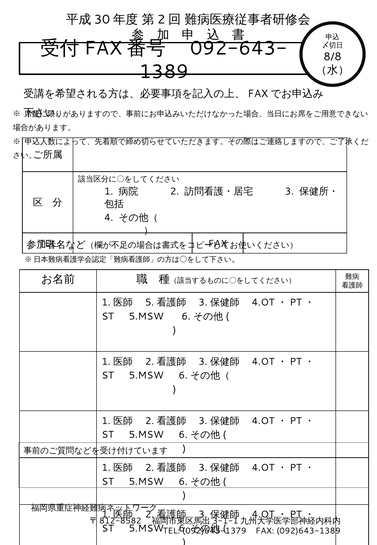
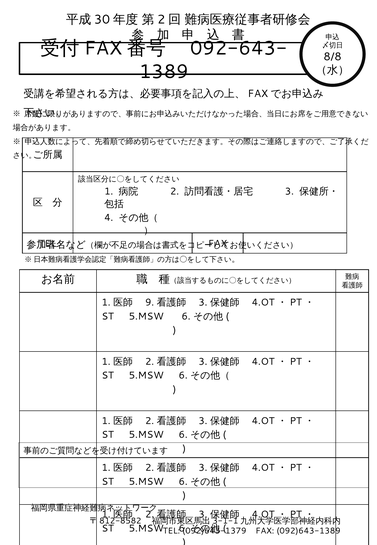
5: 5 -> 9 (150, 302)
